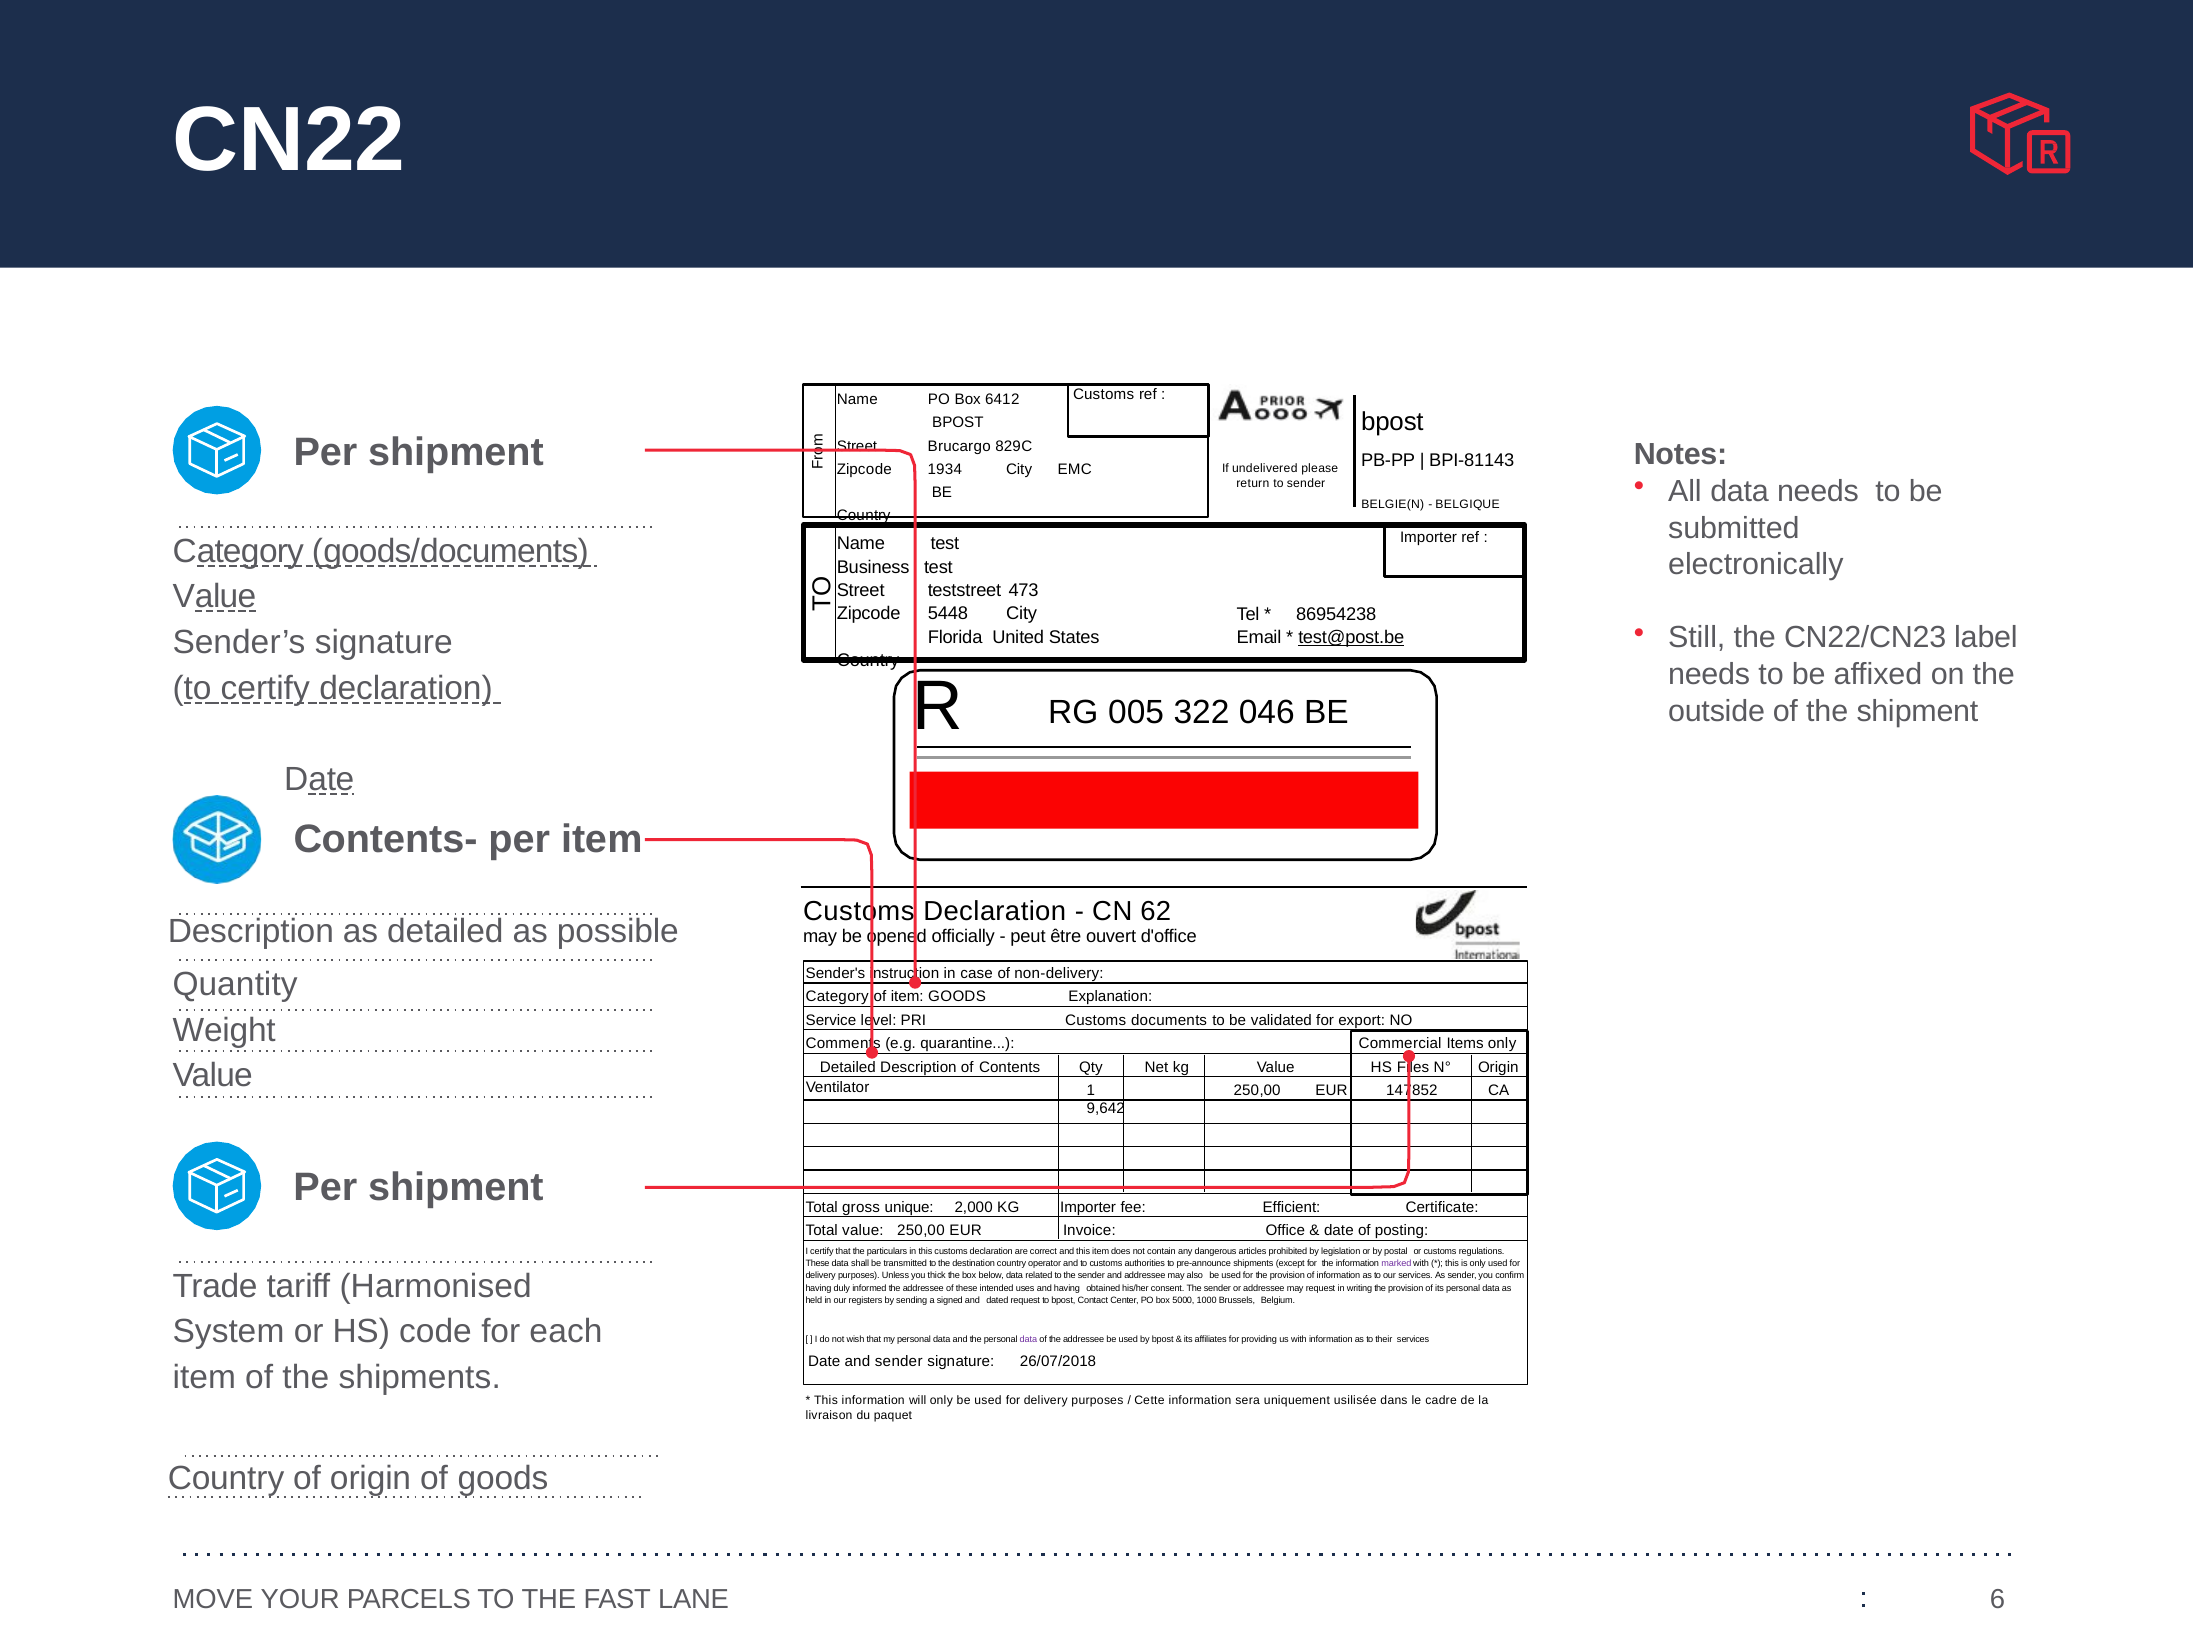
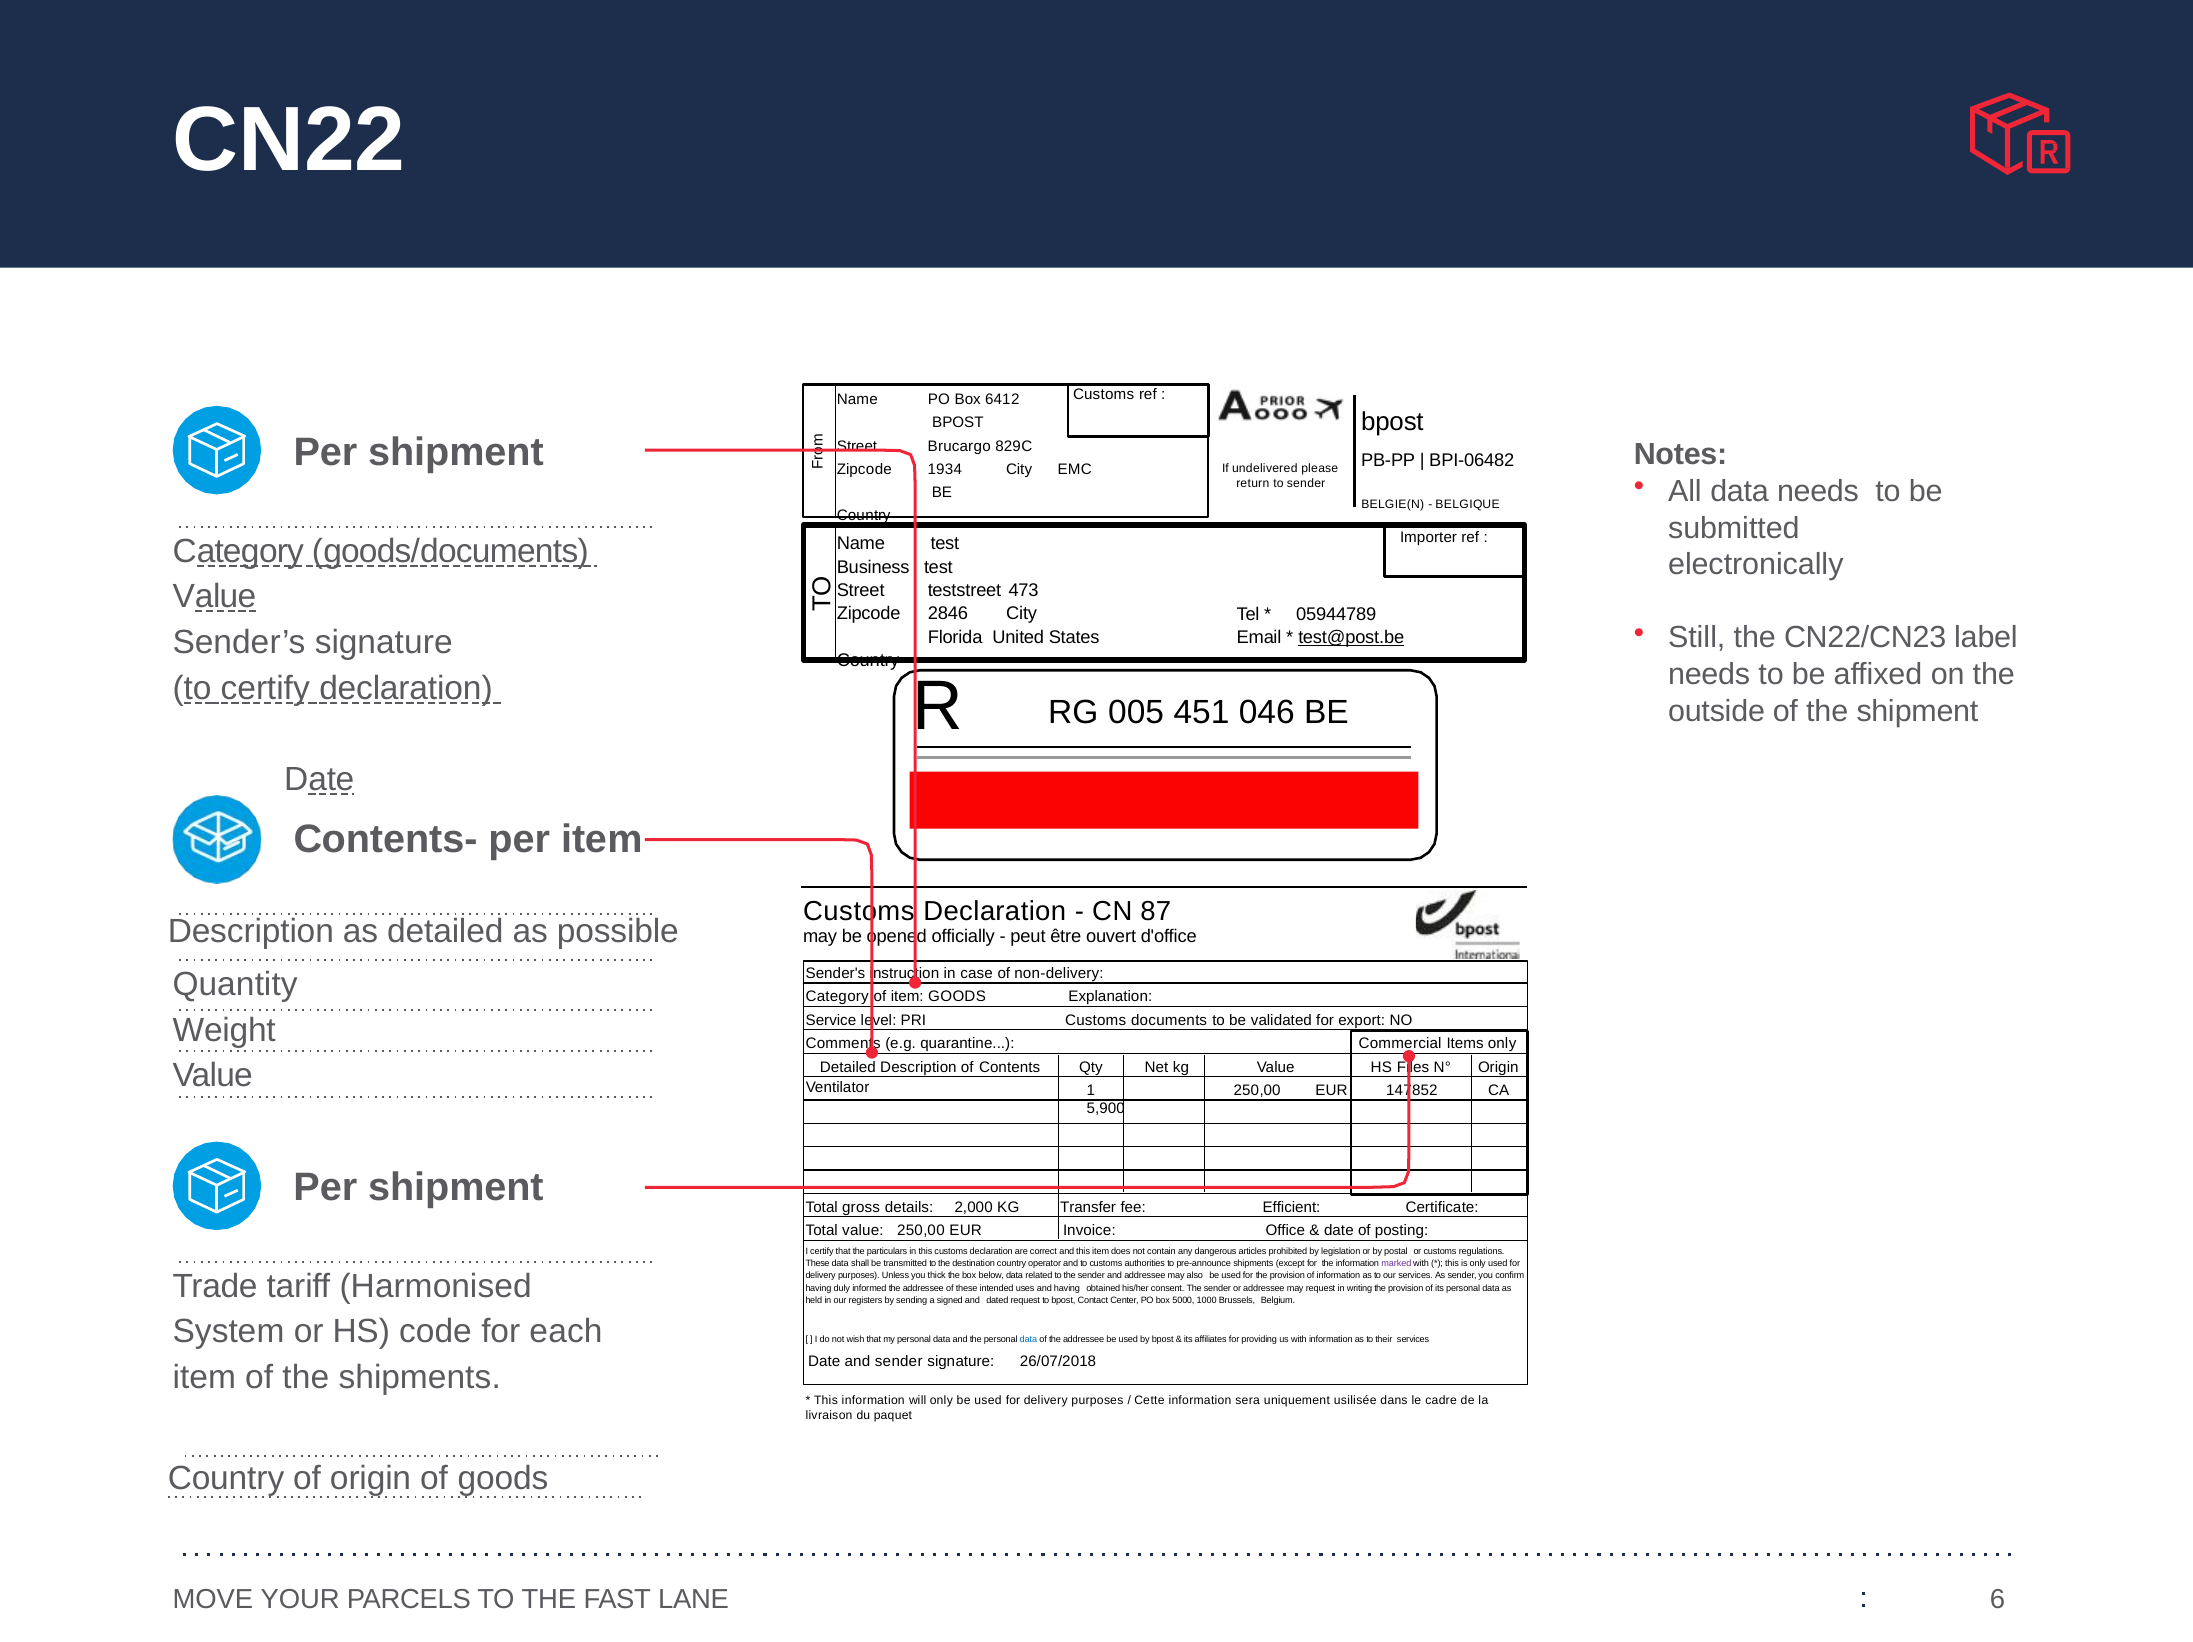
BPI-81143: BPI-81143 -> BPI-06482 (1472, 461)
5448: 5448 -> 2846 (948, 614)
86954238: 86954238 -> 05944789 (1336, 614)
322: 322 -> 451 (1202, 712)
62: 62 -> 87 (1156, 912)
9,642: 9,642 -> 5,900 (1106, 1108)
unique: unique -> details (909, 1207)
Importer: Importer -> Transfer (1088, 1207)
data colour: purple -> blue (1028, 1339)
